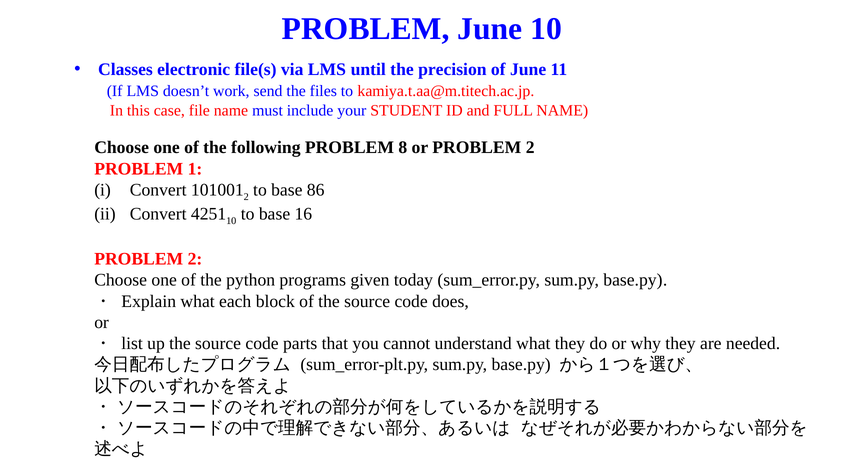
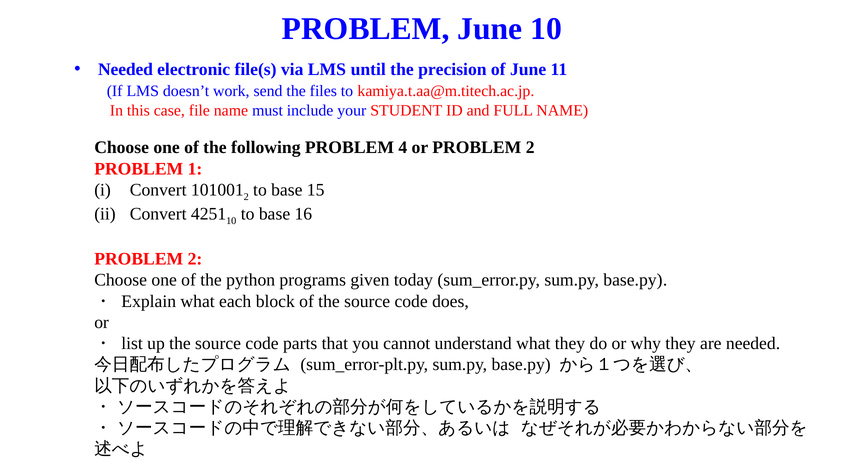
Classes: Classes -> Needed (126, 69)
8: 8 -> 4 (403, 148)
86: 86 -> 15 (316, 190)
